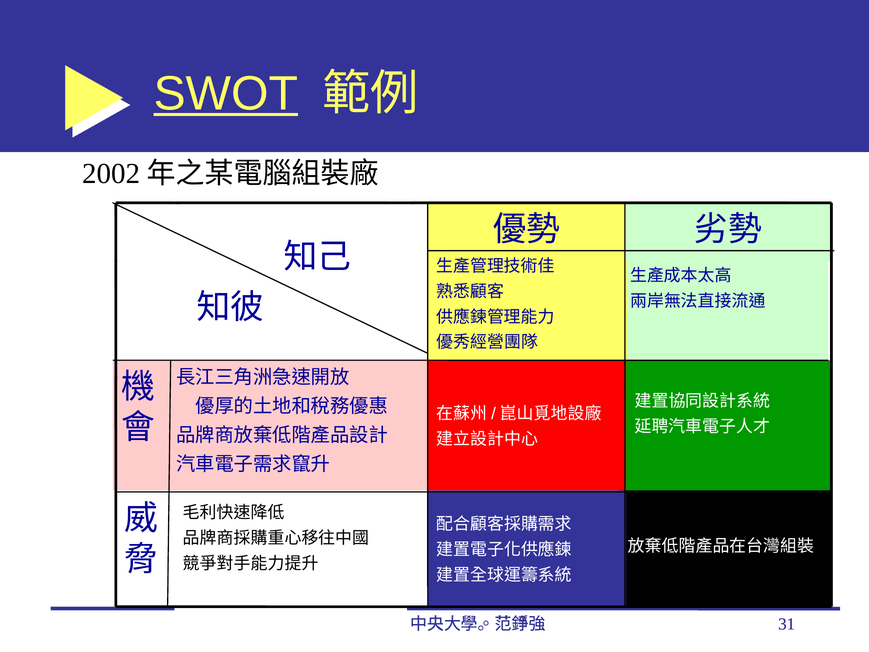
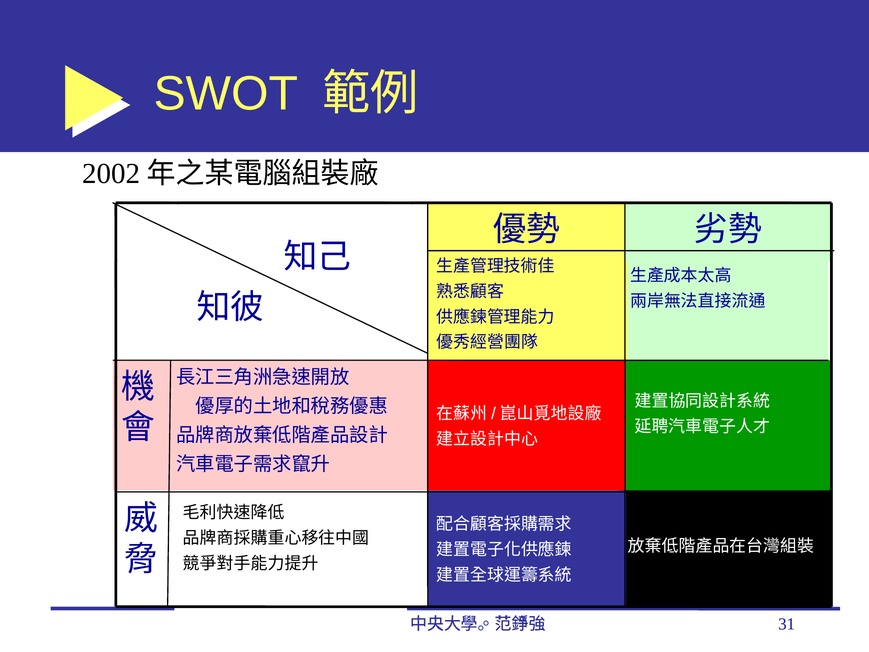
SWOT underline: present -> none (226, 94)
